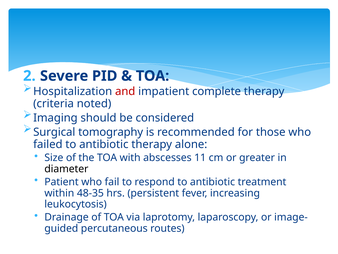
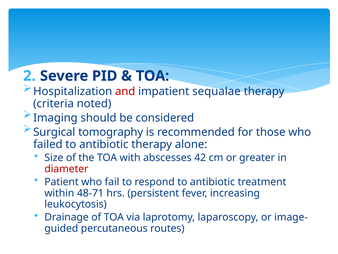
complete: complete -> sequalae (216, 91)
11: 11 -> 42 (200, 157)
diameter colour: black -> red (66, 169)
48-35: 48-35 -> 48-71 (90, 193)
